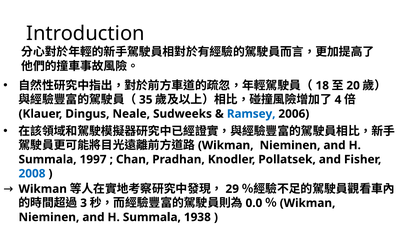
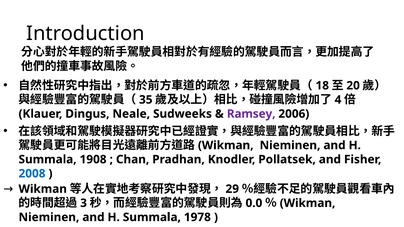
Ramsey colour: blue -> purple (251, 114)
1997: 1997 -> 1908 (93, 160)
1938: 1938 -> 1978 (197, 217)
